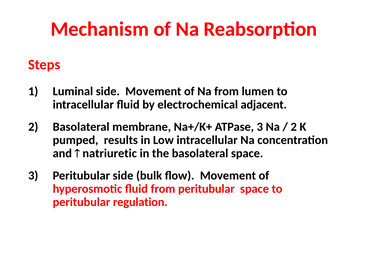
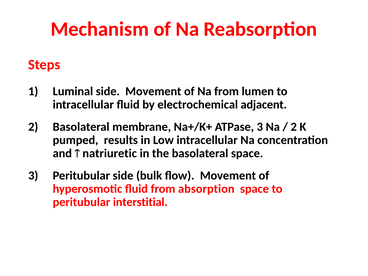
from peritubular: peritubular -> absorption (206, 189)
regulation: regulation -> interstitial (140, 202)
